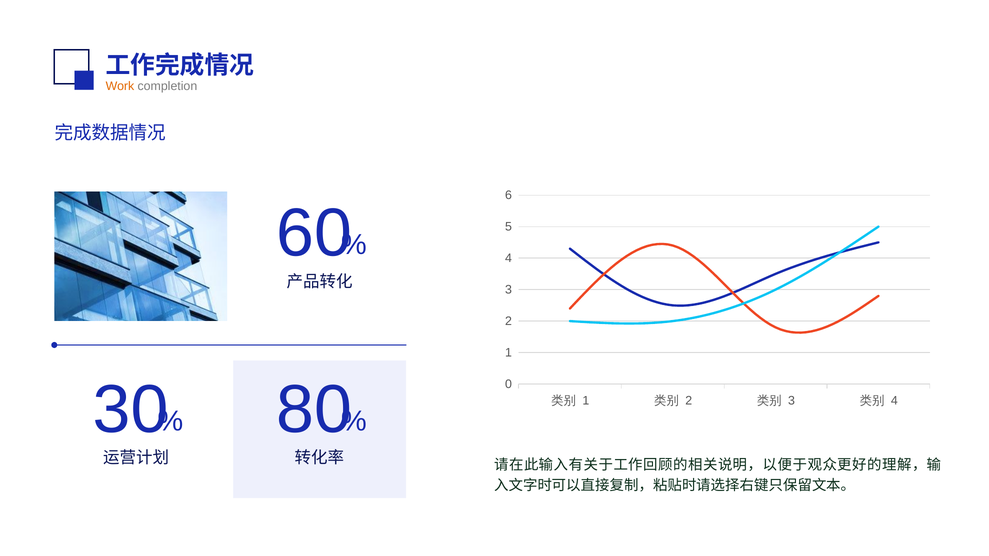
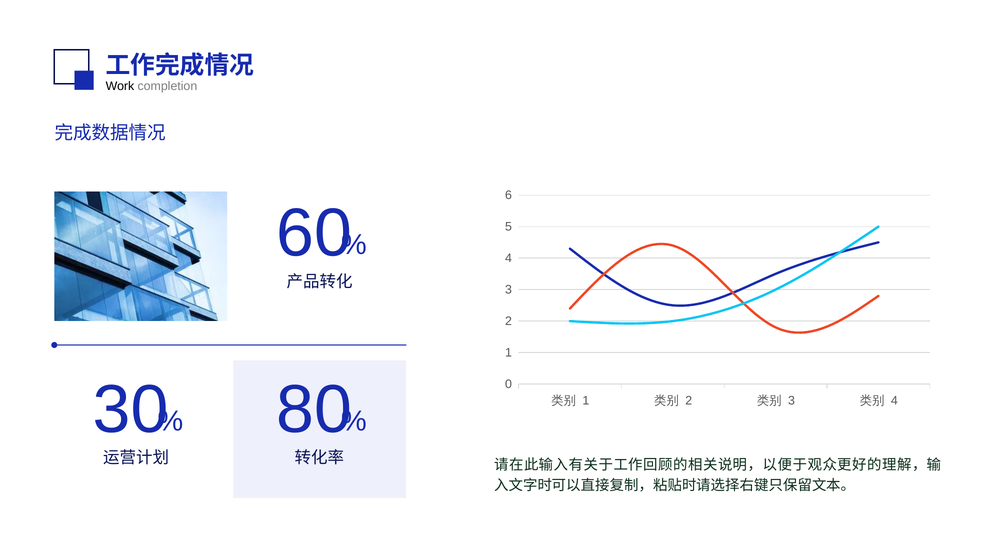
Work colour: orange -> black (120, 86)
